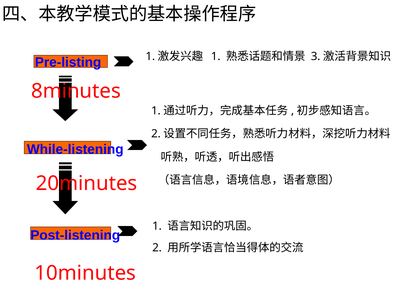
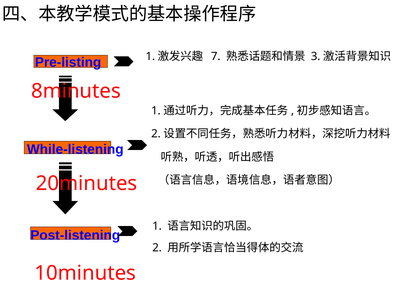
1: 1 -> 7 (216, 56)
